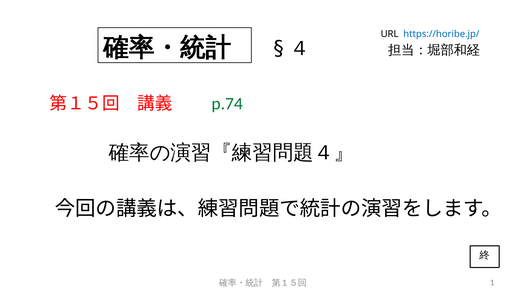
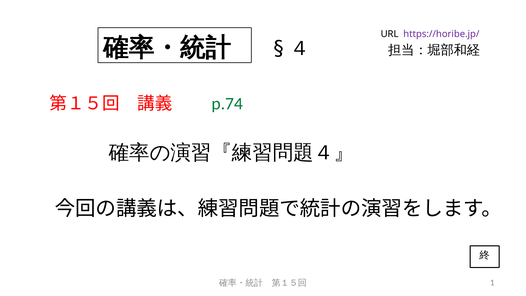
https://horibe.jp/ colour: blue -> purple (441, 34)
